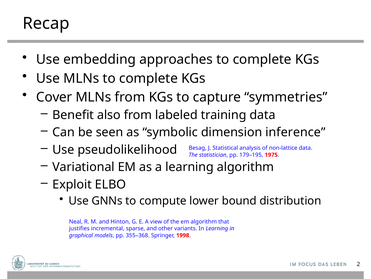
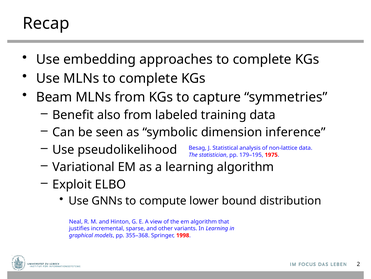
Cover: Cover -> Beam (54, 97)
